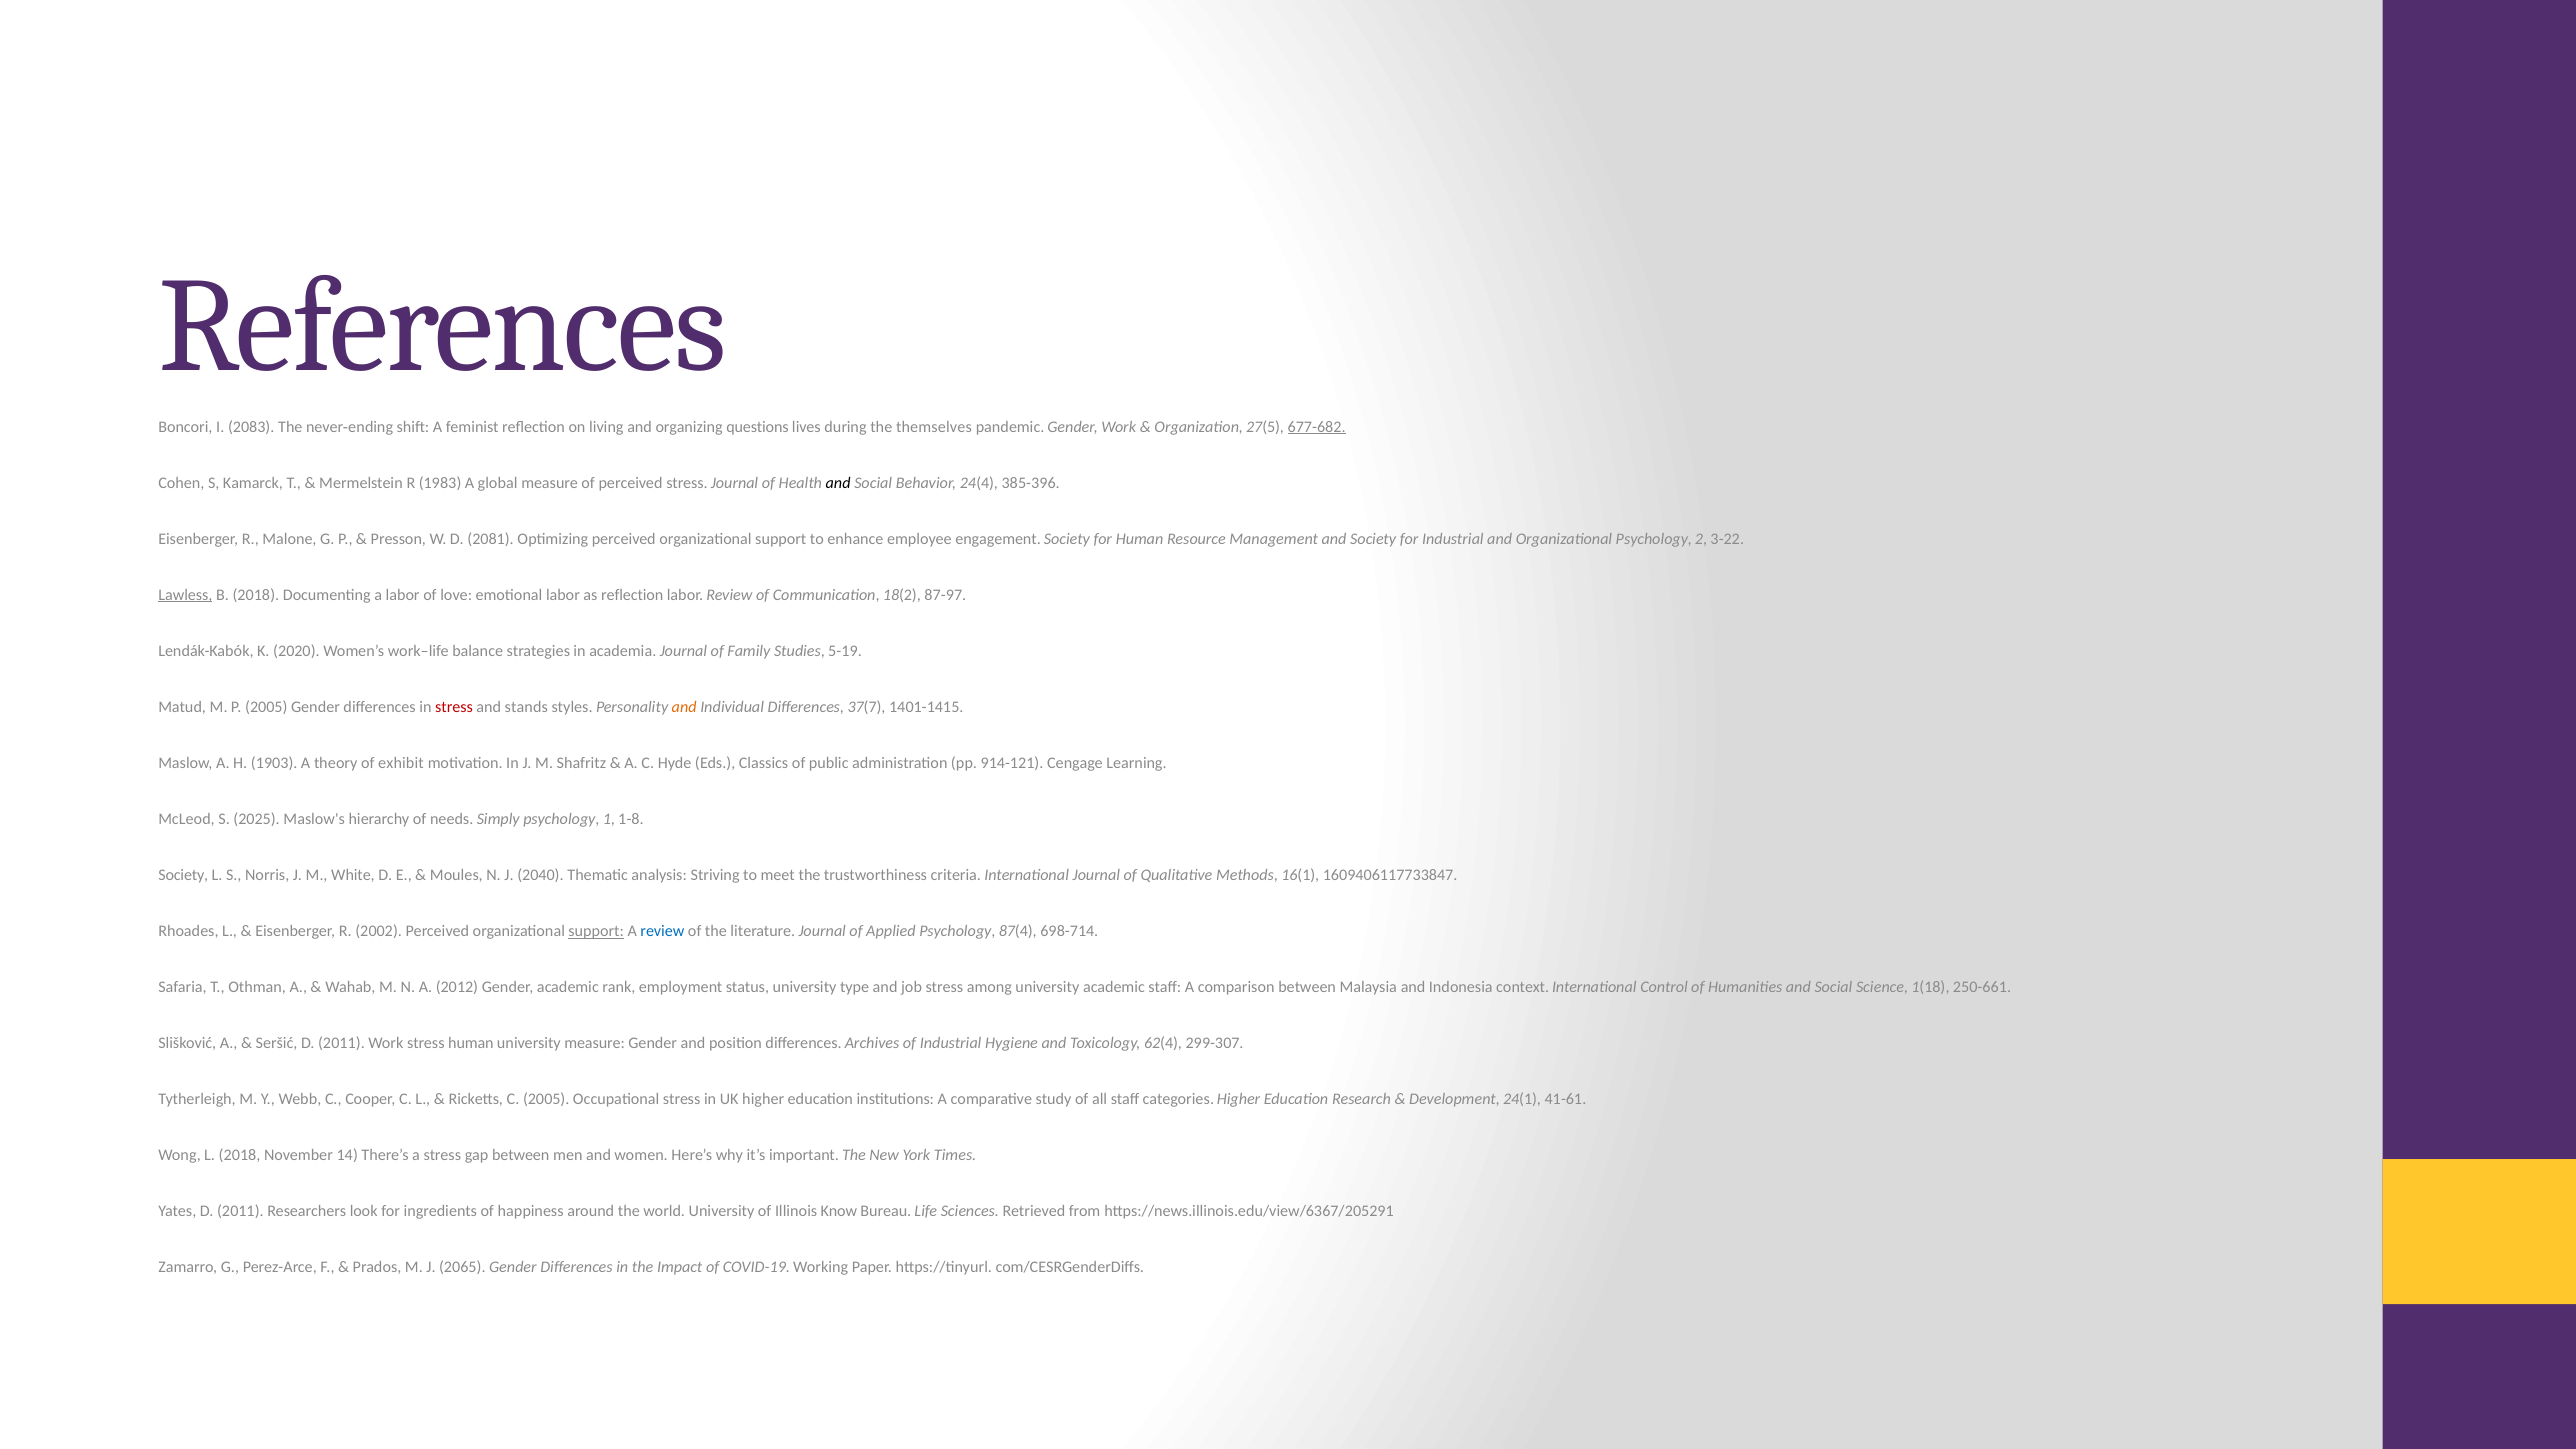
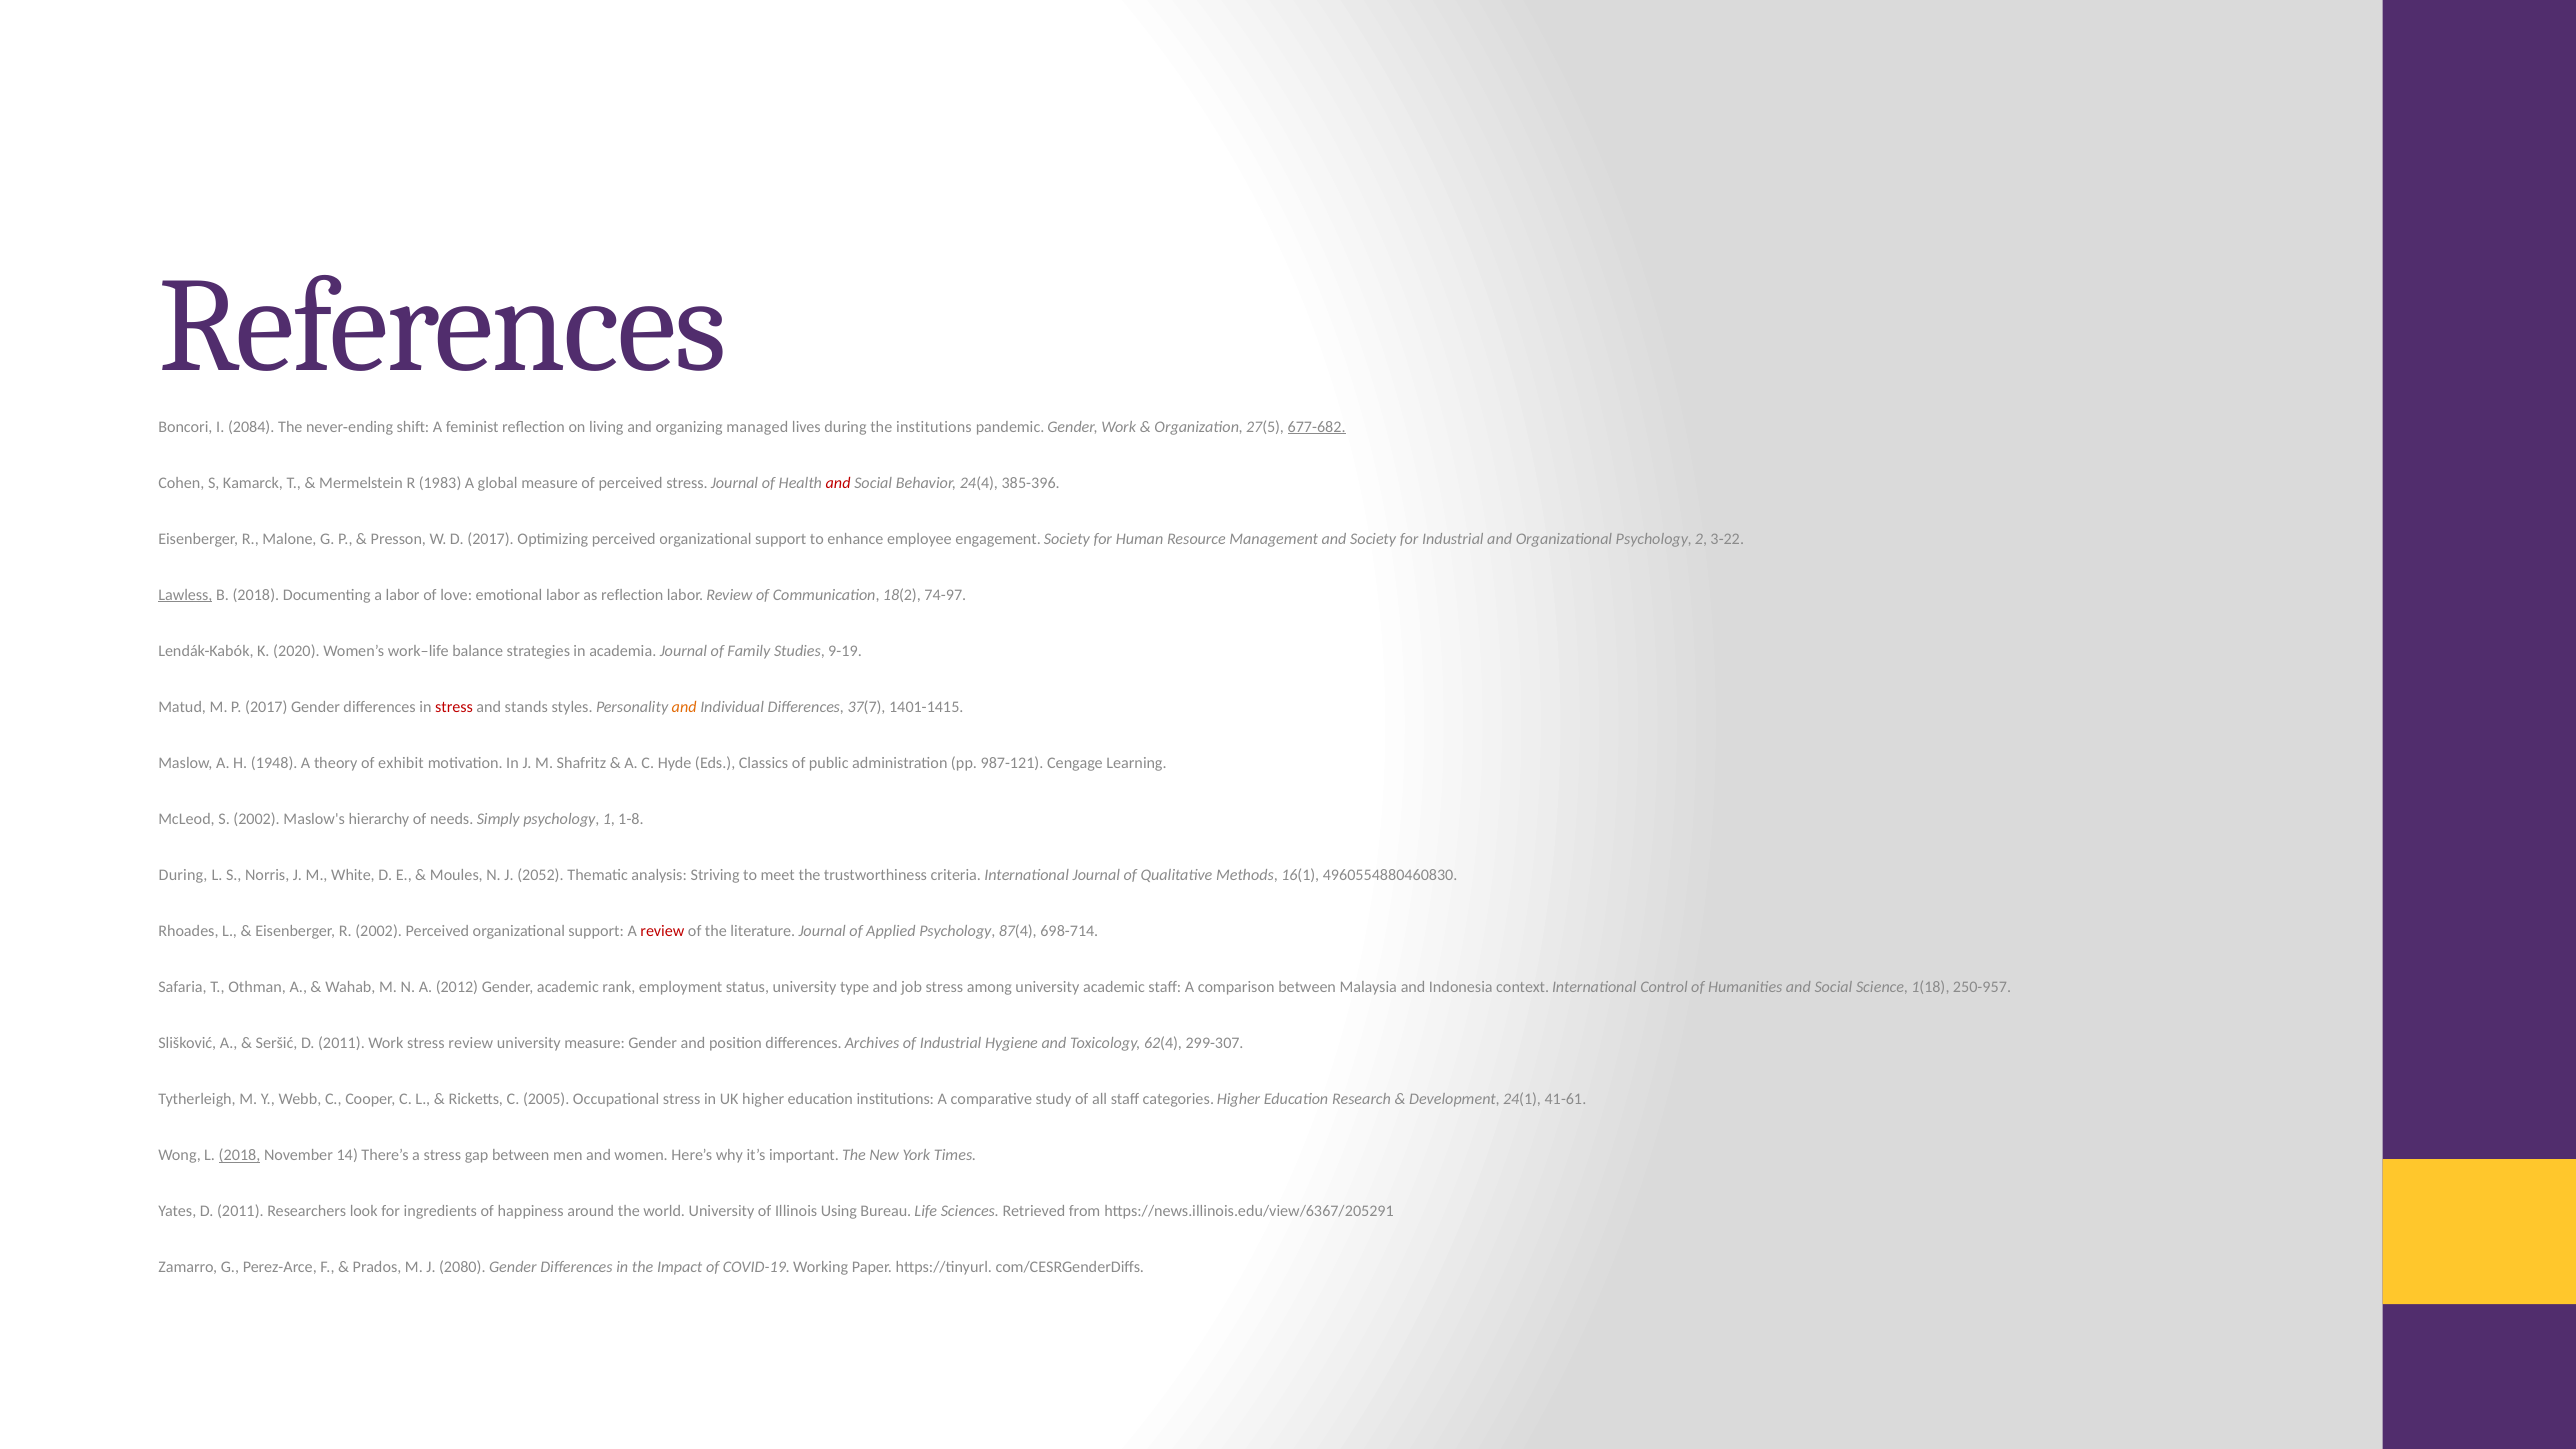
2083: 2083 -> 2084 (251, 427)
questions: questions -> managed (757, 427)
the themselves: themselves -> institutions (934, 427)
and colour: black -> red (838, 483)
D 2081: 2081 -> 2017 (491, 539)
87-97: 87-97 -> 74-97 (945, 595)
5-19: 5-19 -> 9-19 (845, 651)
P 2005: 2005 -> 2017 (266, 707)
1903: 1903 -> 1948 (274, 763)
914-121: 914-121 -> 987-121 (1012, 763)
S 2025: 2025 -> 2002 (257, 819)
Society: Society -> During (183, 875)
2040: 2040 -> 2052 (540, 875)
1609406117733847: 1609406117733847 -> 4960554880460830 (1390, 875)
support underline: present -> none (596, 931)
review colour: blue -> red (662, 931)
250-661: 250-661 -> 250-957 (1982, 987)
stress human: human -> review (471, 1043)
2018 underline: none -> present (240, 1156)
Know: Know -> Using (839, 1212)
2065: 2065 -> 2080 (462, 1268)
